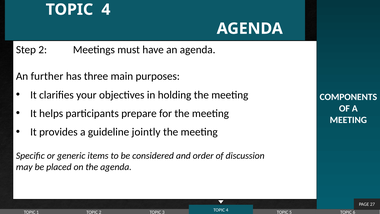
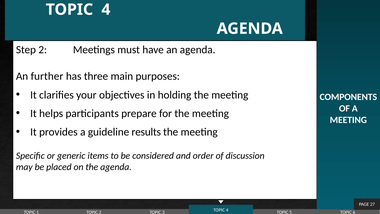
jointly: jointly -> results (146, 132)
